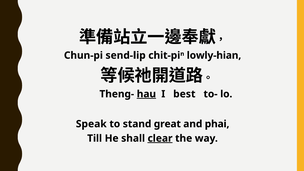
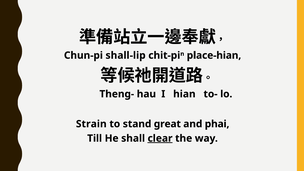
send-lip: send-lip -> shall-lip (126, 55)
lowly-hian: lowly-hian -> place-hian (214, 55)
hau underline: present -> none (146, 94)
best: best -> hian (184, 94)
Speak: Speak -> Strain (91, 124)
